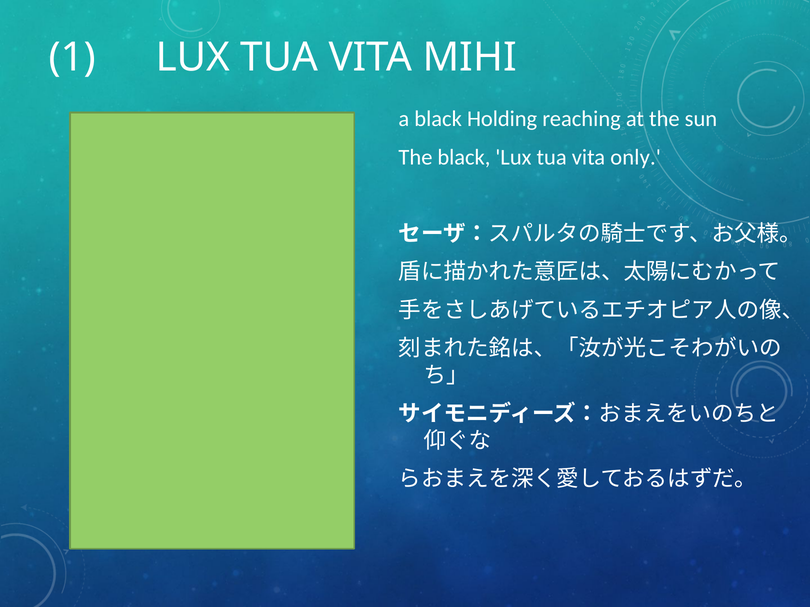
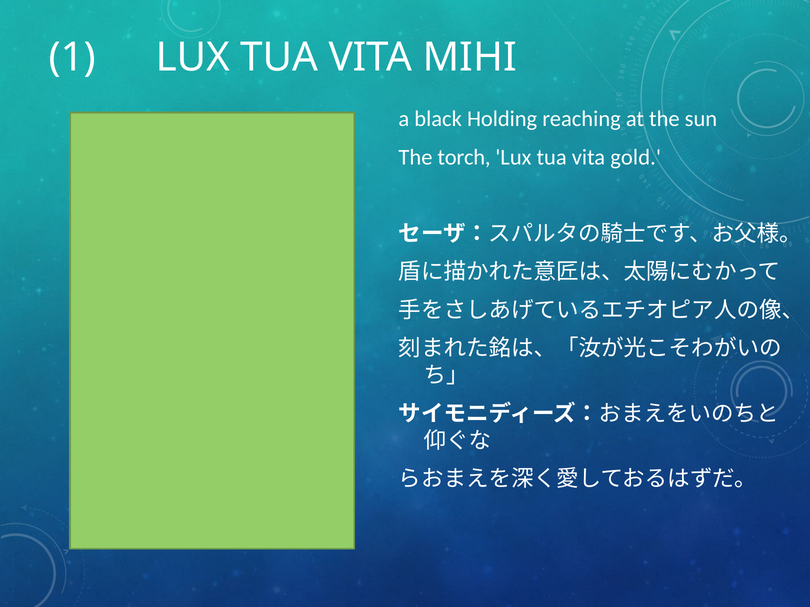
The black: black -> torch (464, 157)
only: only -> gold (636, 157)
